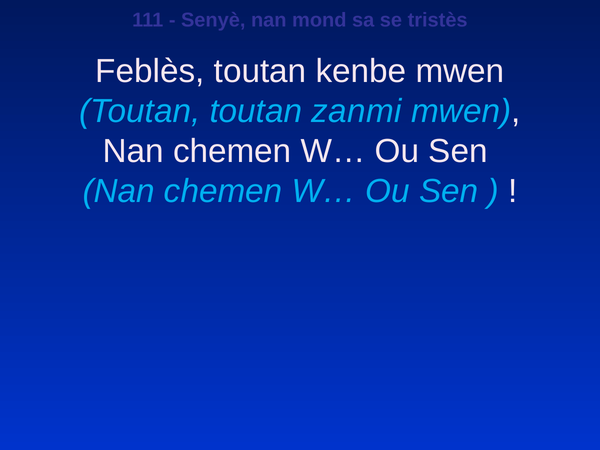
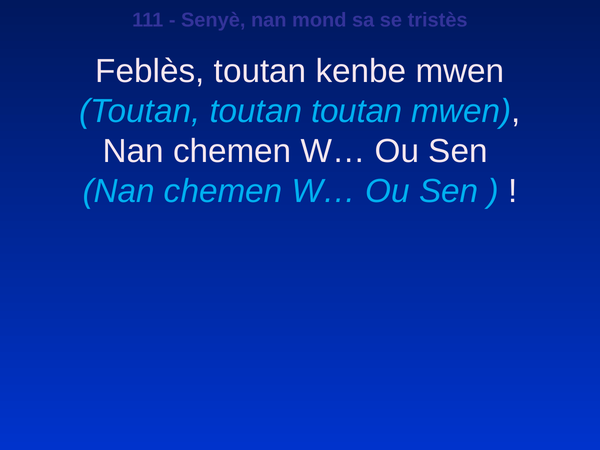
Toutan toutan zanmi: zanmi -> toutan (357, 111)
